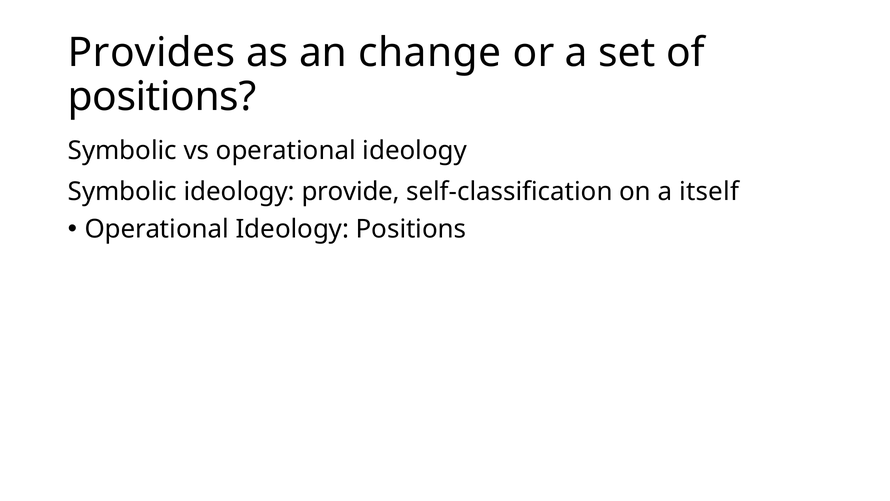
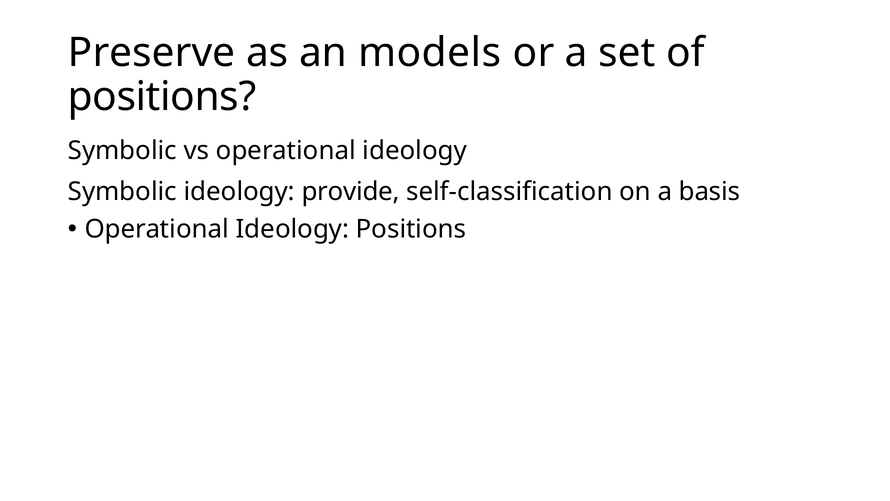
Provides: Provides -> Preserve (152, 53)
change: change -> models (430, 53)
itself: itself -> basis (709, 192)
